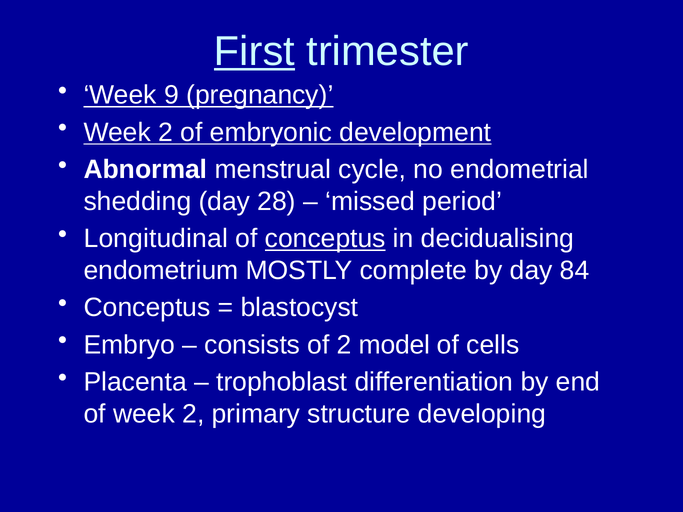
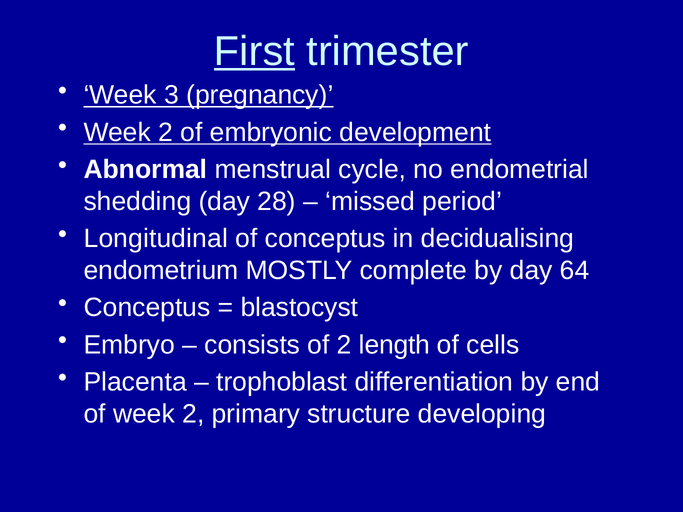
9: 9 -> 3 (171, 95)
conceptus underline: present -> none (325, 239)
84: 84 -> 64 (575, 271)
model: model -> length (394, 345)
